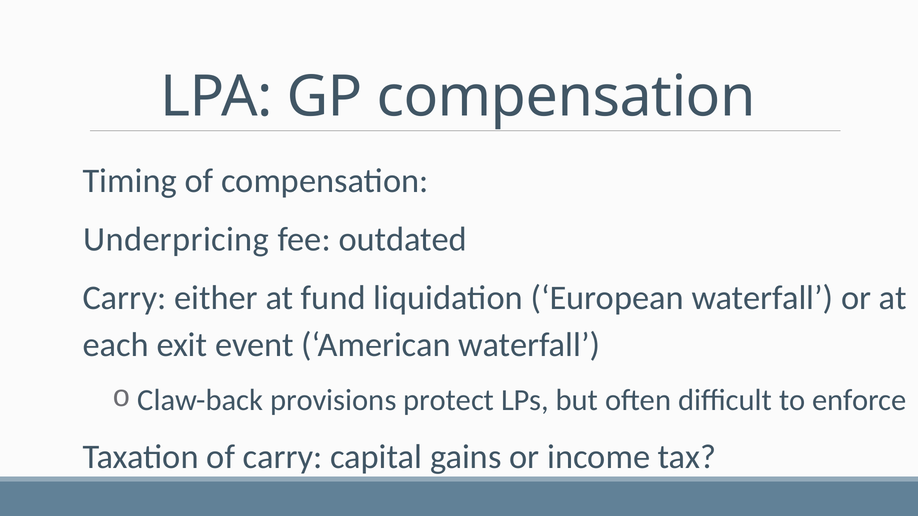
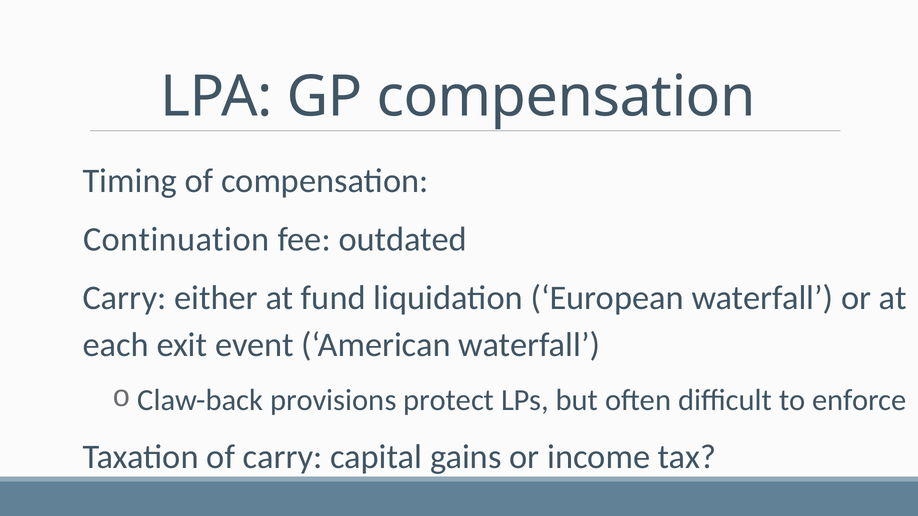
Underpricing: Underpricing -> Continuation (176, 240)
